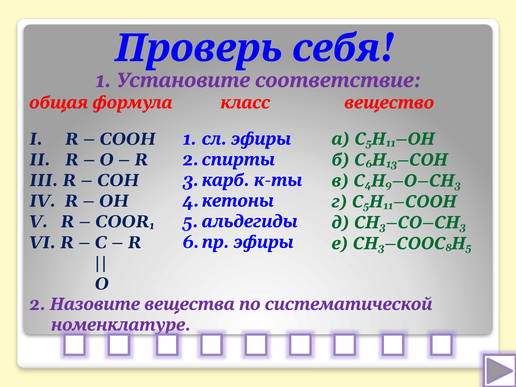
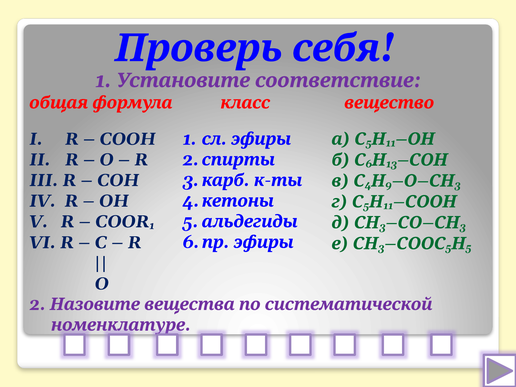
8: 8 -> 5 (448, 248)
